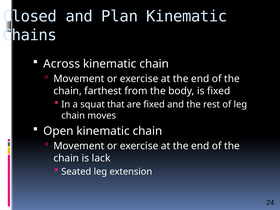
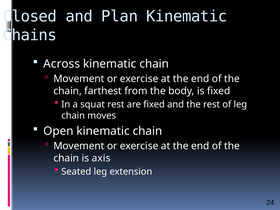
squat that: that -> rest (116, 104)
lack: lack -> axis (101, 158)
